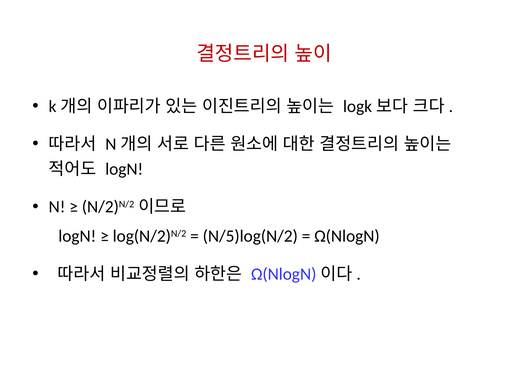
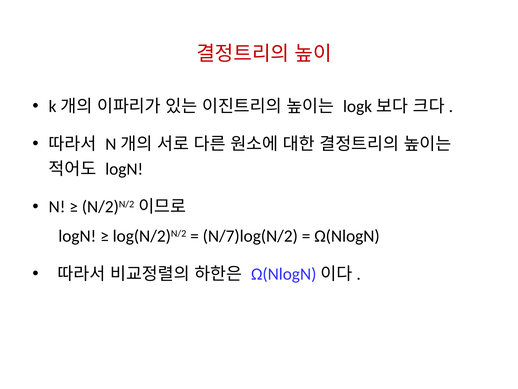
N/5)log(N/2: N/5)log(N/2 -> N/7)log(N/2 (250, 236)
